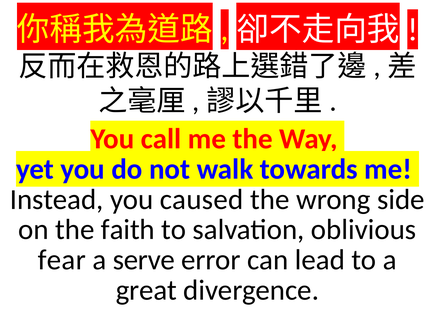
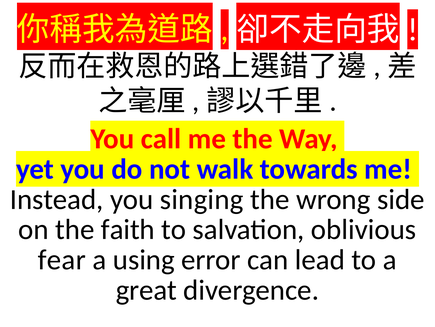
caused: caused -> singing (202, 199)
serve: serve -> using (144, 259)
